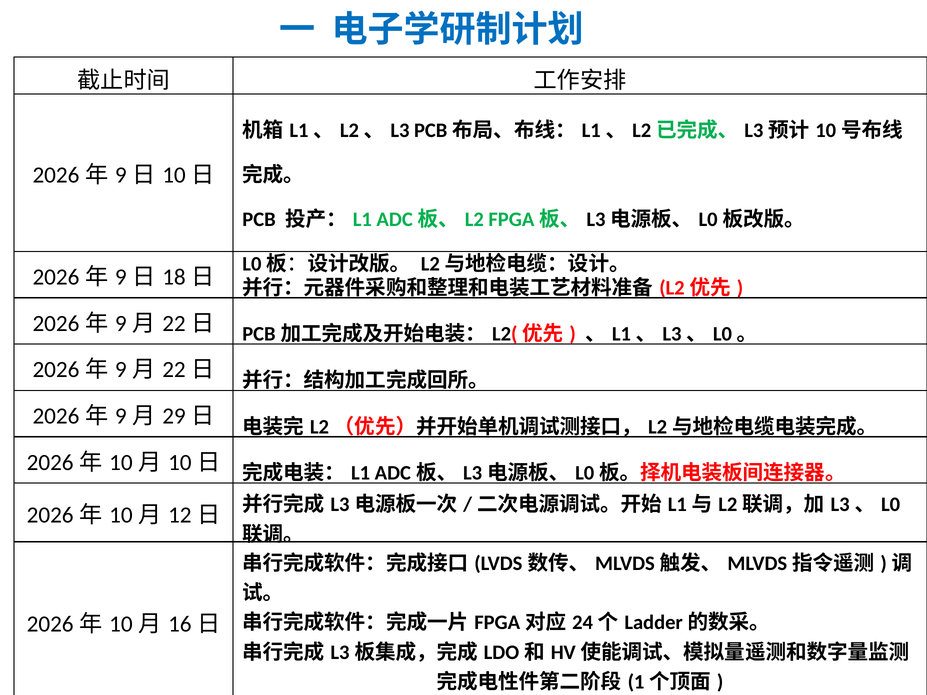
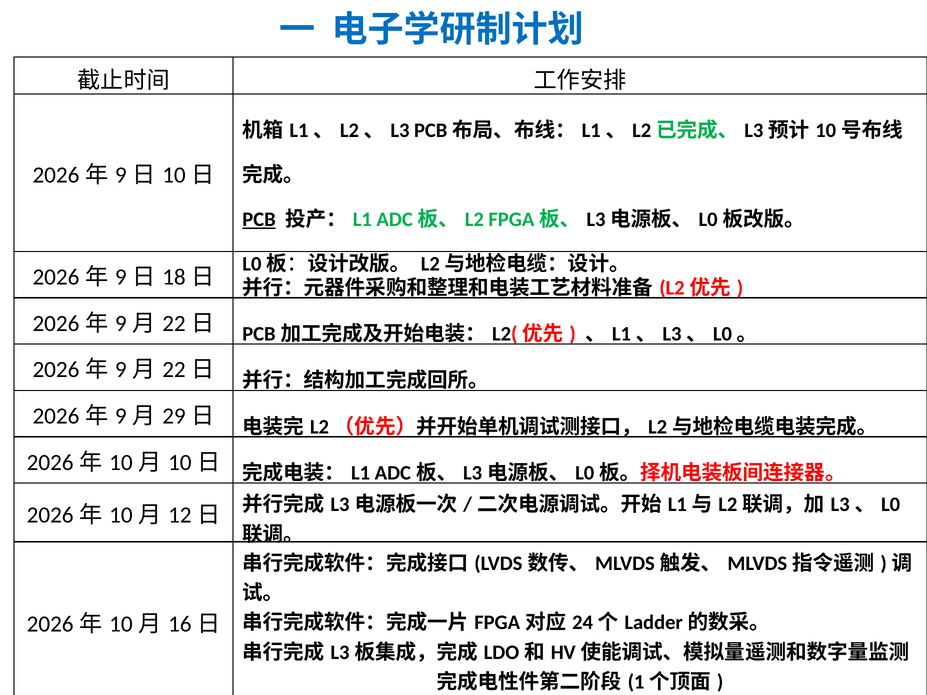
PCB underline: none -> present (259, 219)
